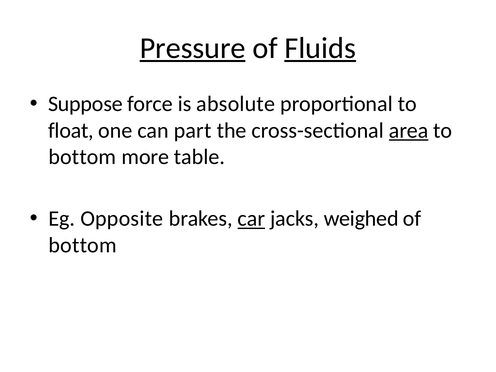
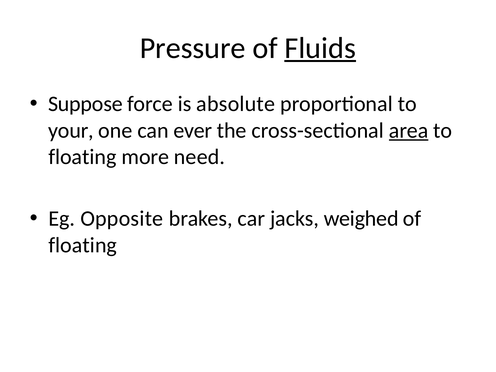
Pressure underline: present -> none (193, 48)
float: float -> your (71, 131)
part: part -> ever (193, 131)
bottom: bottom -> floating (82, 157)
table: table -> need (199, 157)
car underline: present -> none (251, 219)
bottom: bottom -> floating (83, 245)
